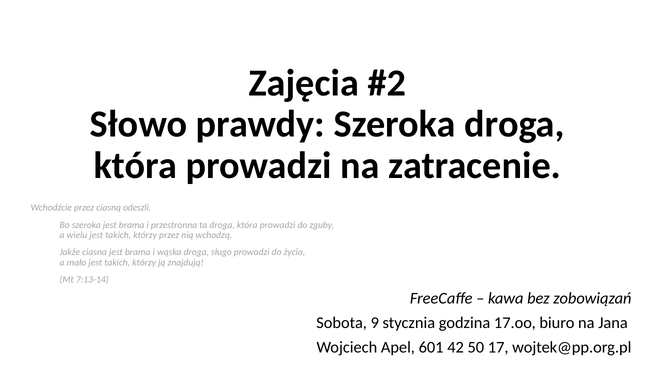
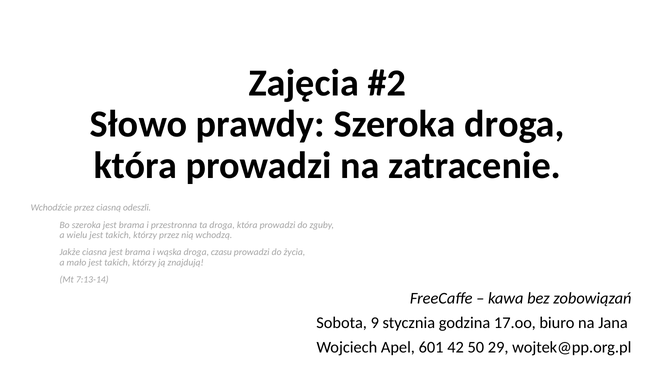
sługo: sługo -> czasu (221, 253)
17: 17 -> 29 (498, 348)
